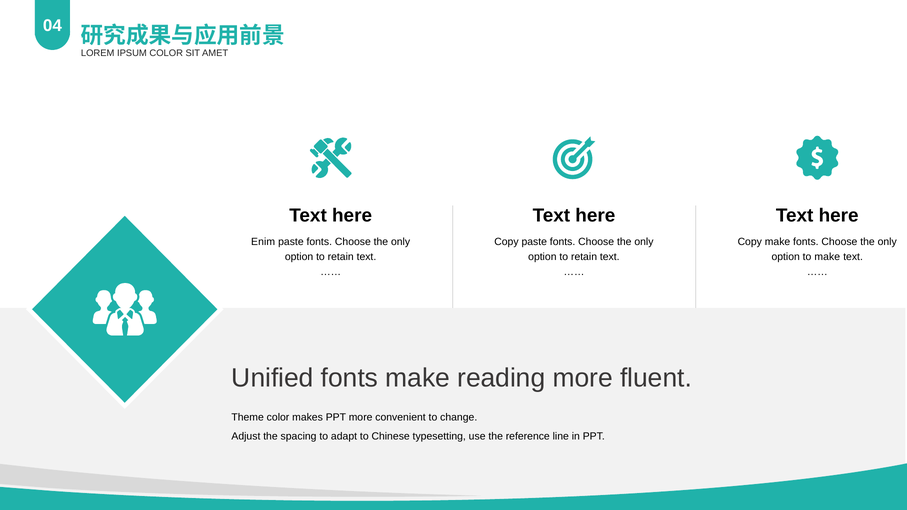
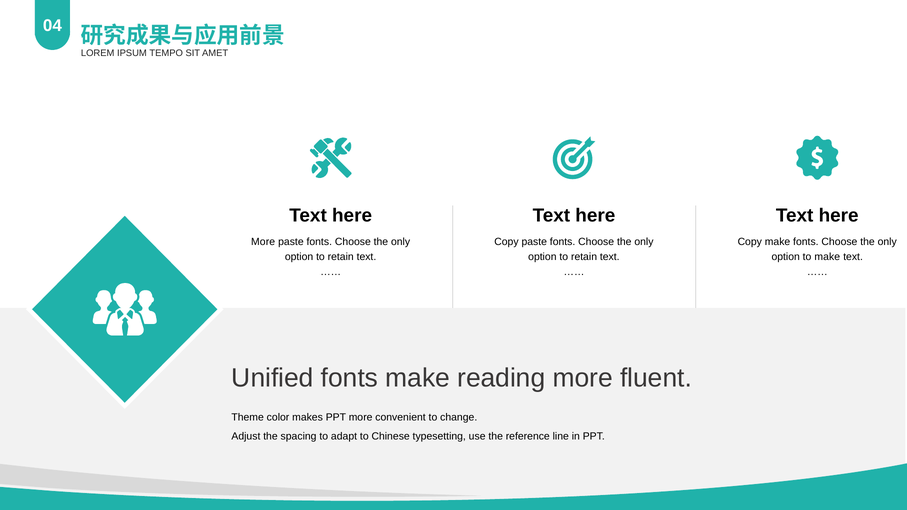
IPSUM COLOR: COLOR -> TEMPO (166, 53)
Enim: Enim -> More (263, 242)
